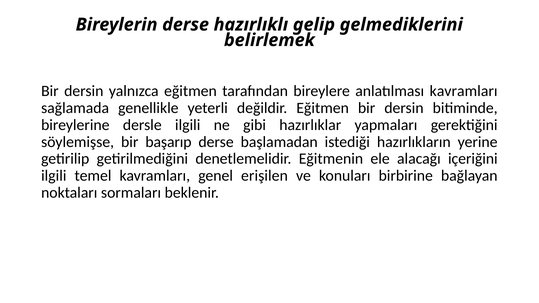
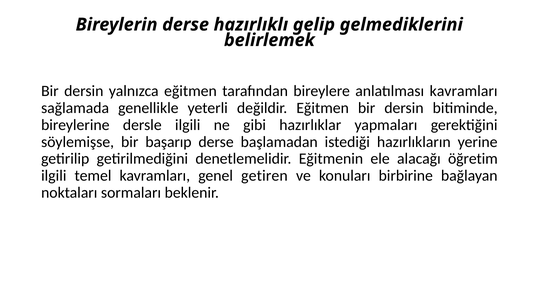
içeriğini: içeriğini -> öğretim (473, 159)
erişilen: erişilen -> getiren (264, 176)
